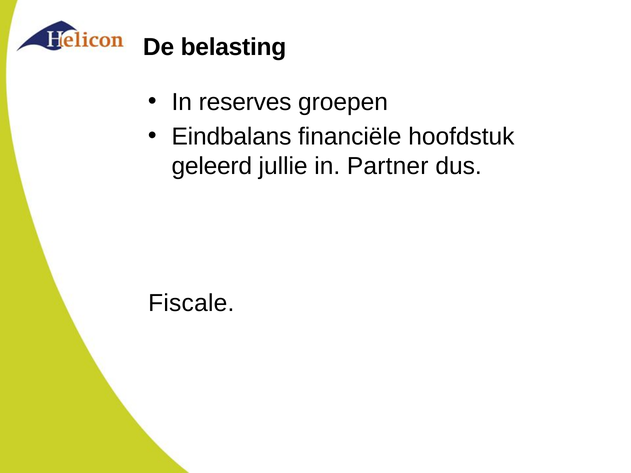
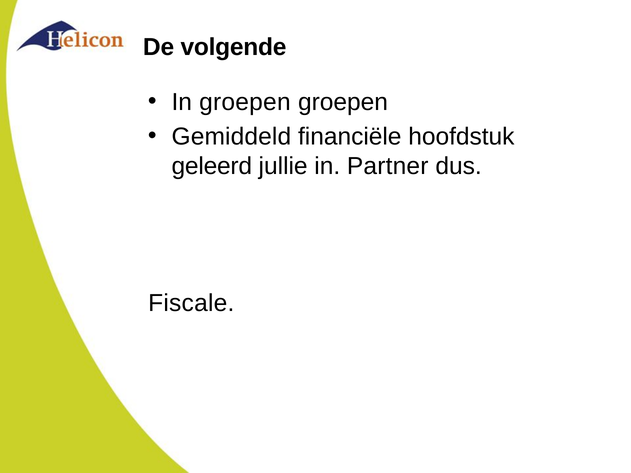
belasting: belasting -> volgende (233, 47)
In reserves: reserves -> groepen (245, 102)
Eindbalans: Eindbalans -> Gemiddeld (231, 137)
